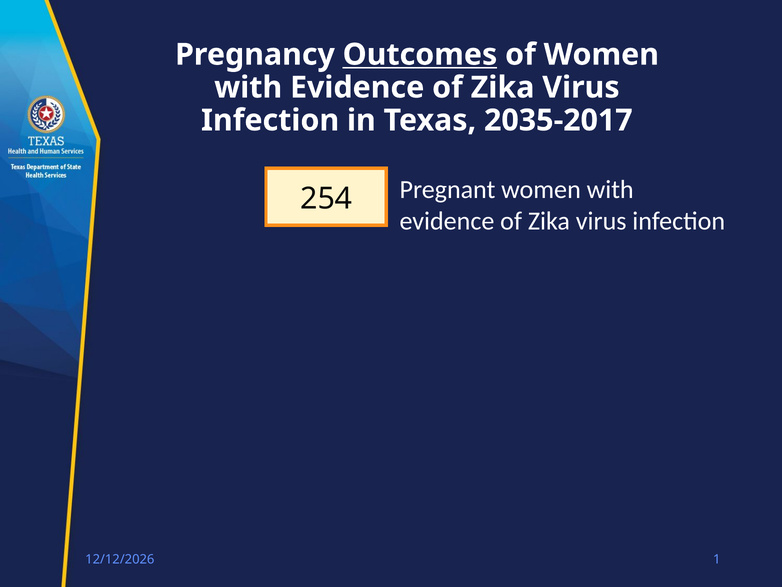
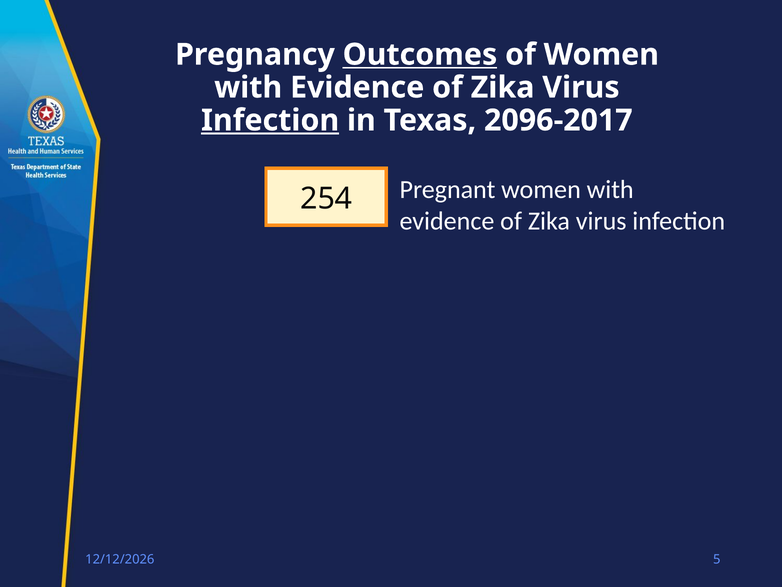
Infection underline: none -> present (270, 120)
2035-2017: 2035-2017 -> 2096-2017 (558, 120)
1: 1 -> 5 (717, 559)
